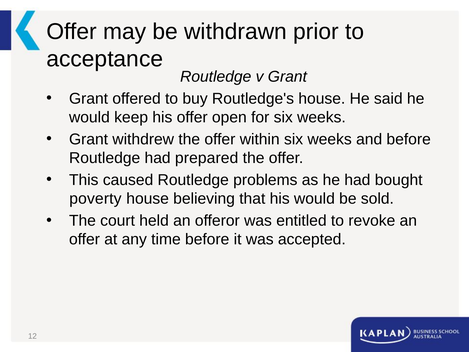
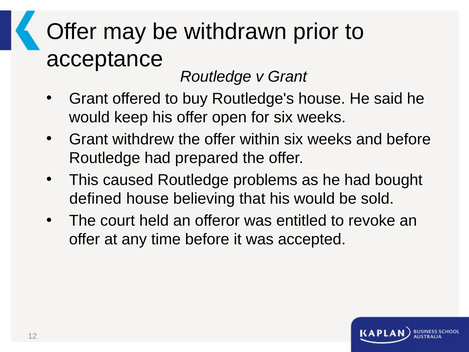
poverty: poverty -> defined (95, 199)
